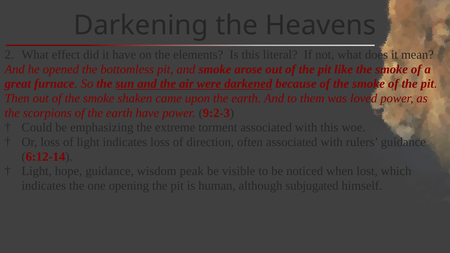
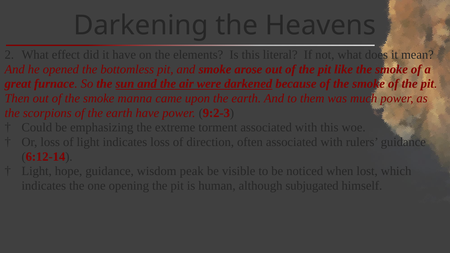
shaken: shaken -> manna (135, 98)
loved: loved -> much (364, 98)
